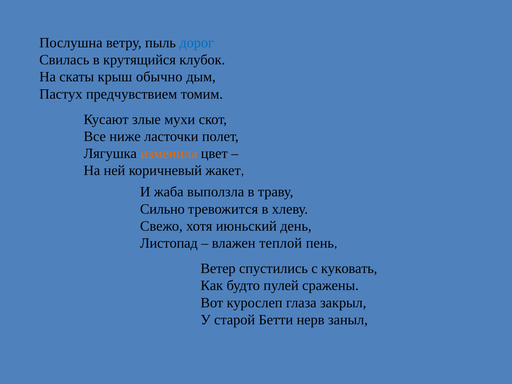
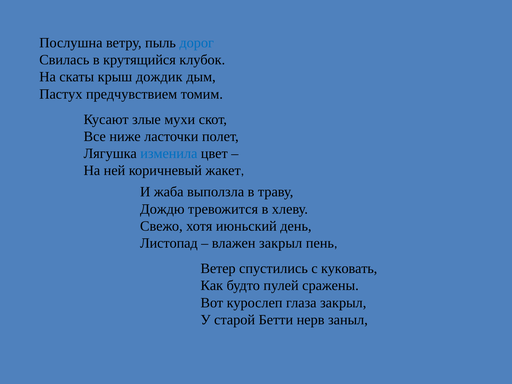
обычно: обычно -> дождик (159, 77)
изменила colour: orange -> blue (169, 154)
Сильно: Сильно -> Дождю (162, 209)
влажен теплой: теплой -> закрыл (281, 243)
